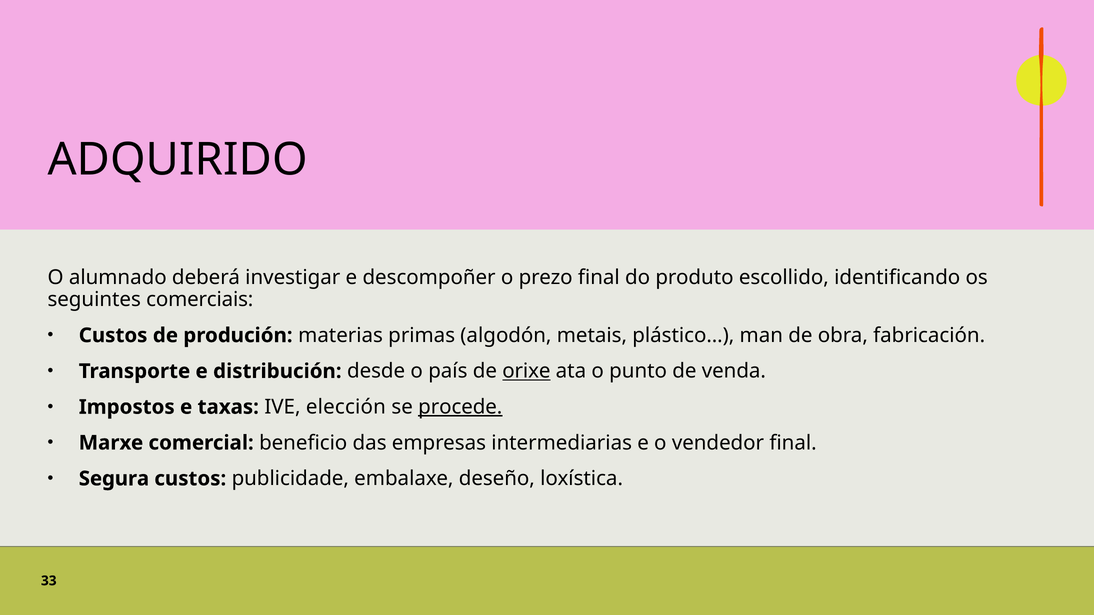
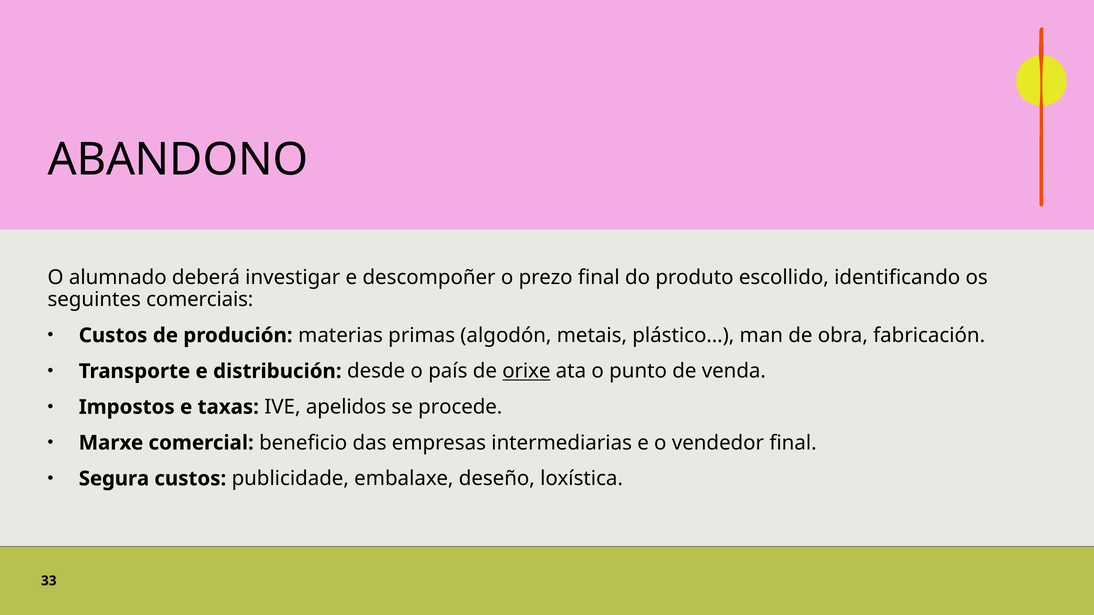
ADQUIRIDO: ADQUIRIDO -> ABANDONO (178, 160)
elección: elección -> apelidos (346, 407)
procede underline: present -> none (460, 407)
